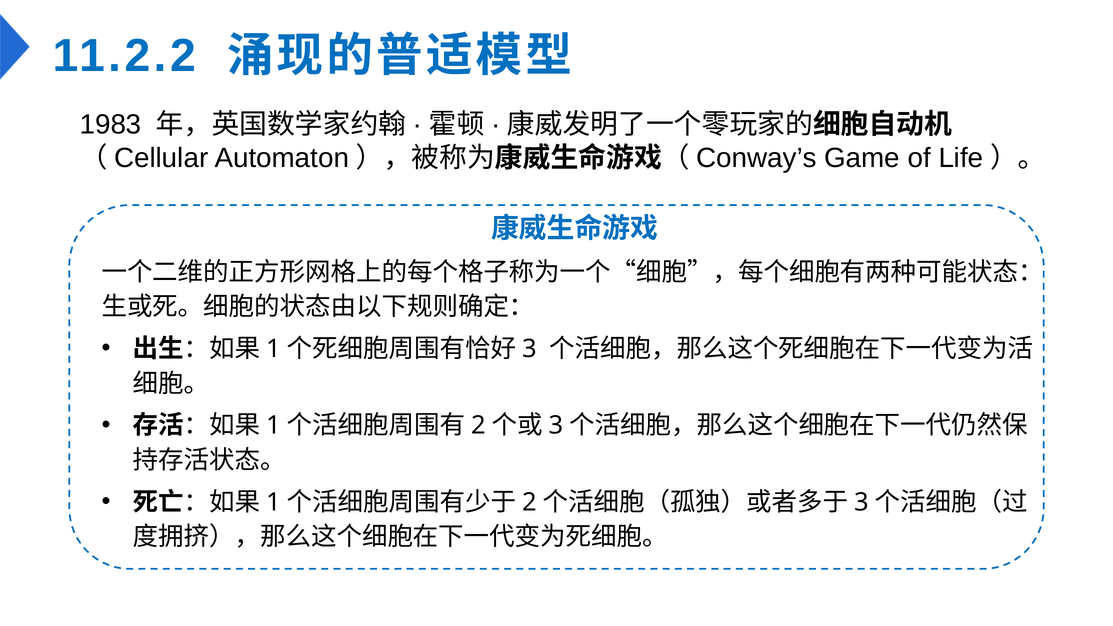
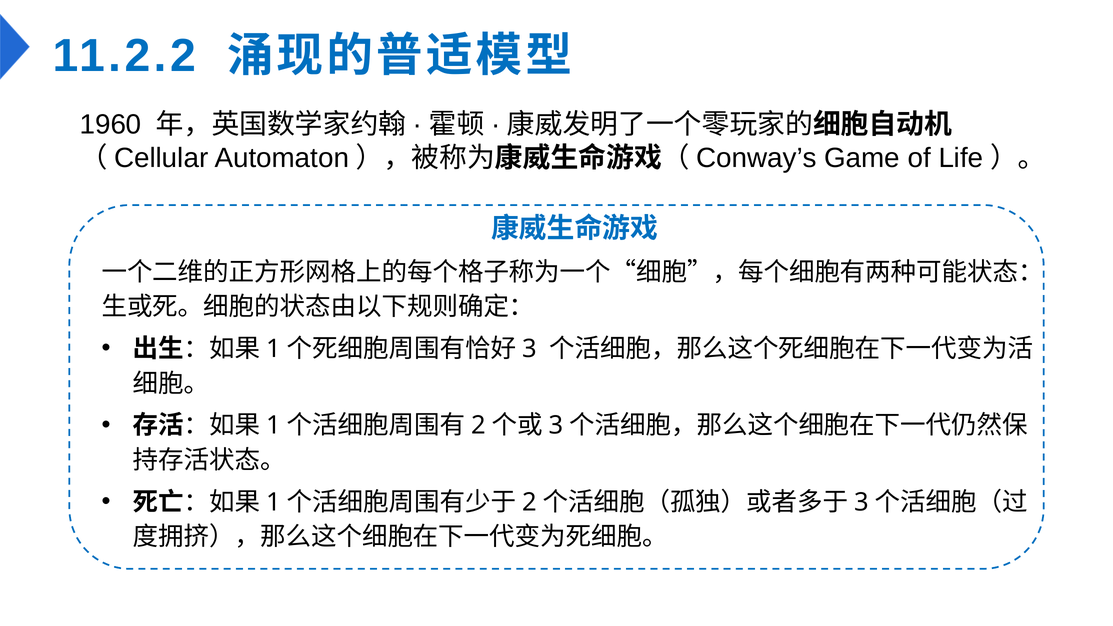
1983: 1983 -> 1960 (111, 125)
